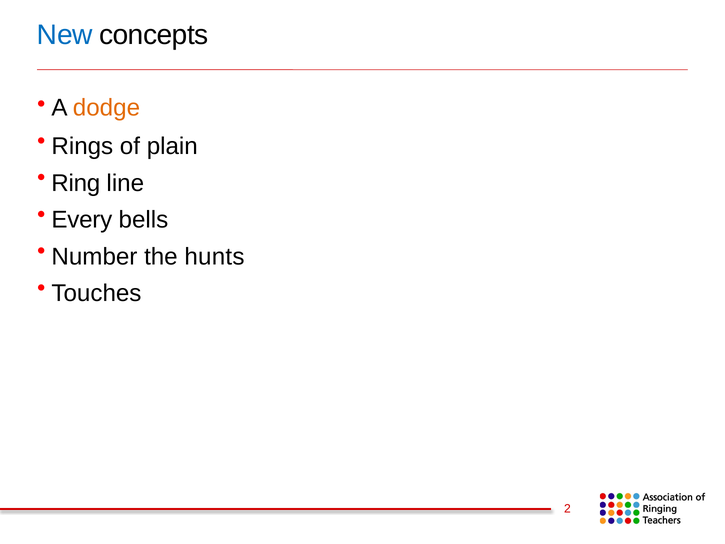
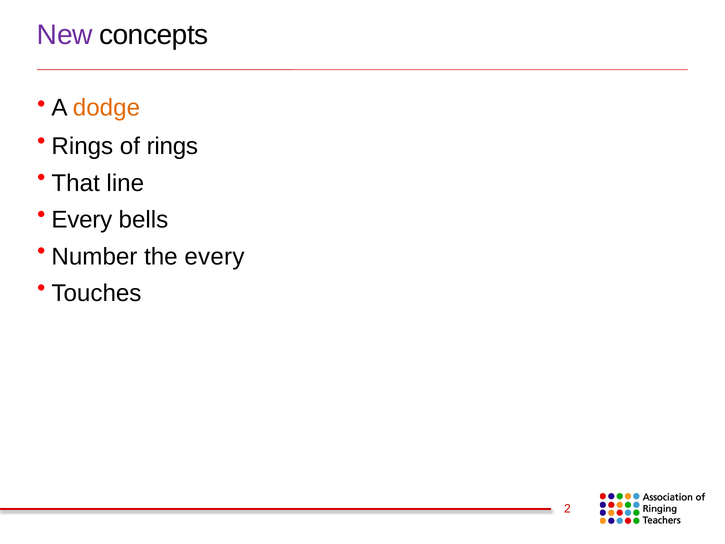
New colour: blue -> purple (65, 35)
of plain: plain -> rings (172, 146)
Ring: Ring -> That (76, 183)
the hunts: hunts -> every (214, 257)
